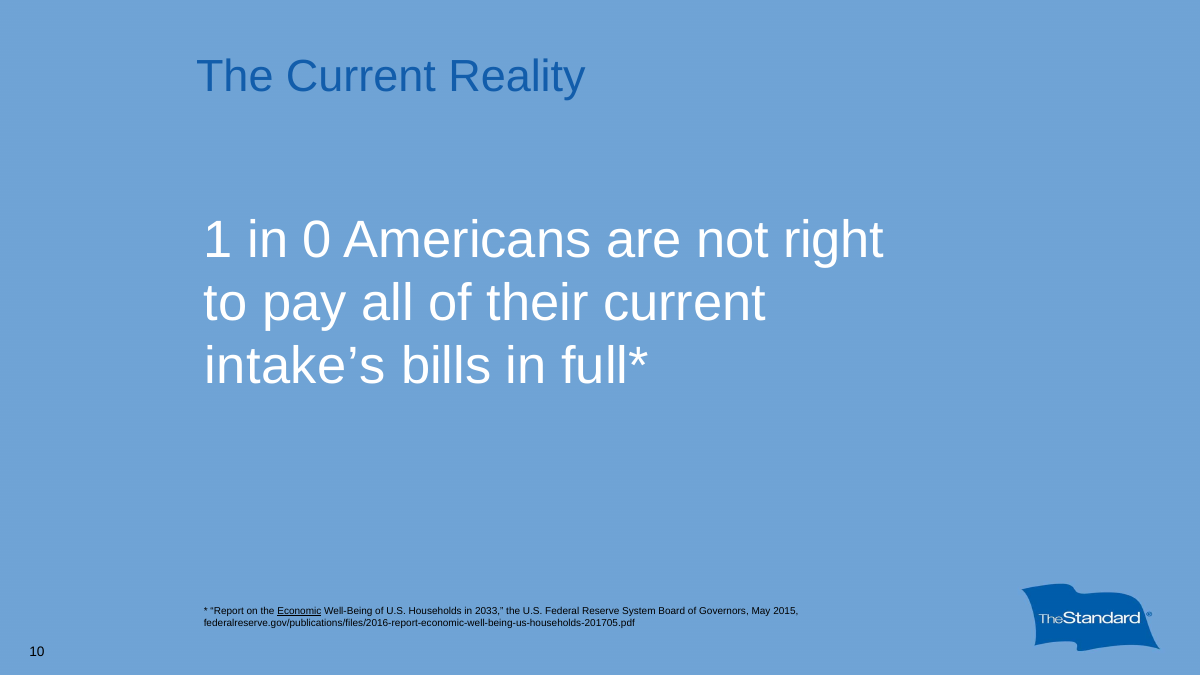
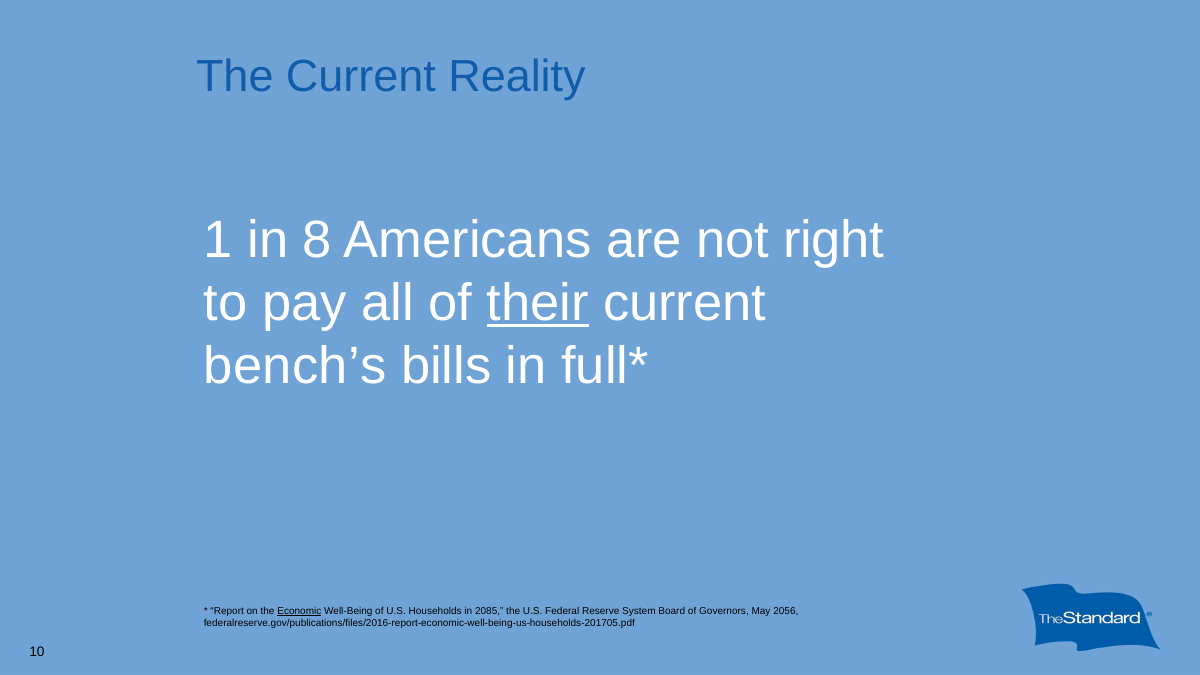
0: 0 -> 8 (317, 240)
their underline: none -> present (538, 303)
intake’s: intake’s -> bench’s (295, 366)
2033: 2033 -> 2085 (489, 611)
2015: 2015 -> 2056 (786, 611)
